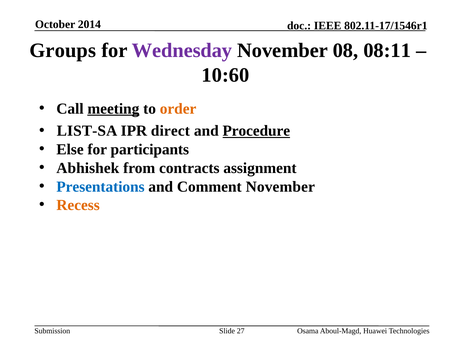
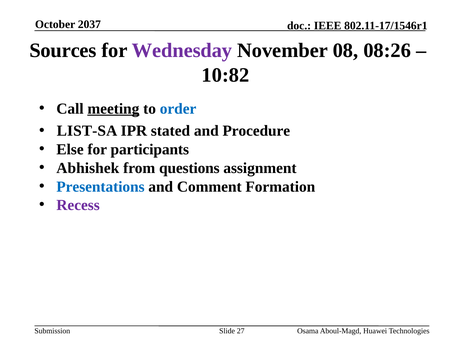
2014: 2014 -> 2037 (89, 24)
Groups: Groups -> Sources (63, 50)
08:11: 08:11 -> 08:26 (387, 50)
10:60: 10:60 -> 10:82 (225, 75)
order colour: orange -> blue (178, 109)
direct: direct -> stated (171, 131)
Procedure underline: present -> none (256, 131)
contracts: contracts -> questions (189, 168)
Comment November: November -> Formation (280, 187)
Recess colour: orange -> purple (78, 205)
